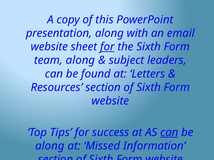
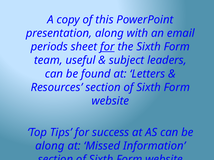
website: website -> periods (49, 47)
team along: along -> useful (81, 60)
can underline: present -> none (169, 133)
